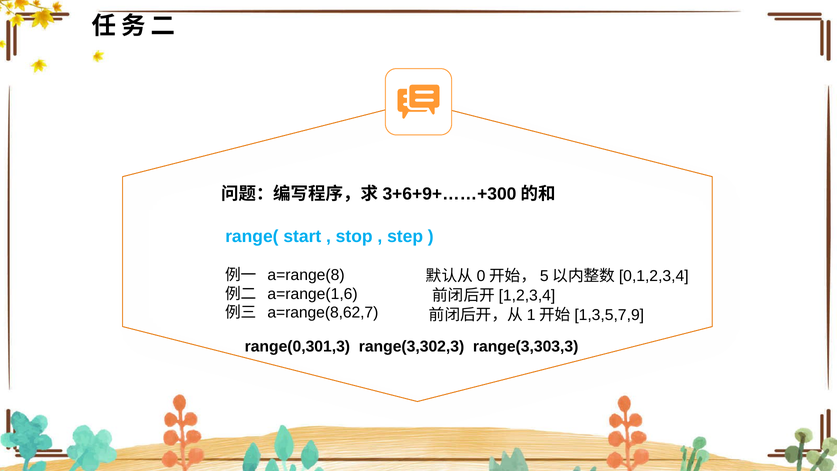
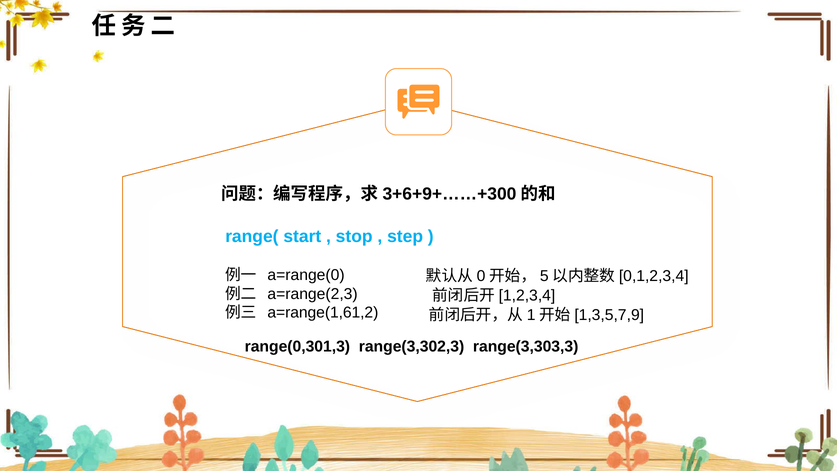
a=range(8: a=range(8 -> a=range(0 (306, 275)
a=range(1,6: a=range(1,6 -> a=range(2,3 (313, 294)
a=range(8,62,7: a=range(8,62,7 -> a=range(1,61,2 (323, 313)
